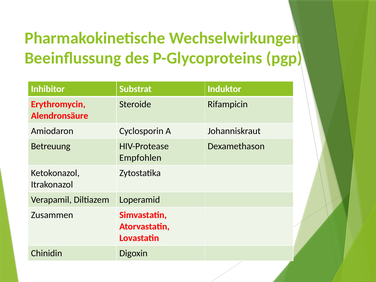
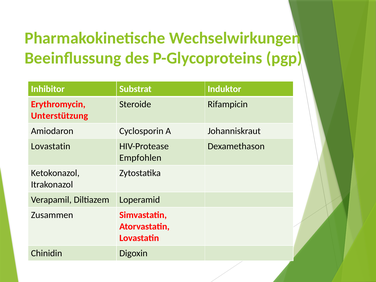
Alendronsäure: Alendronsäure -> Unterstützung (59, 116)
Betreuung: Betreuung -> Lovastatin (51, 146)
